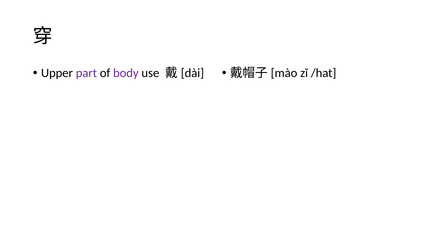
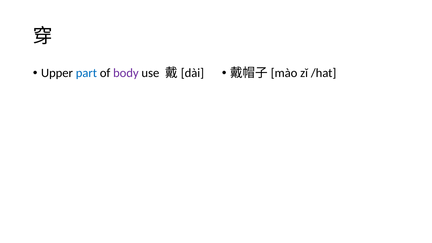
part colour: purple -> blue (86, 73)
